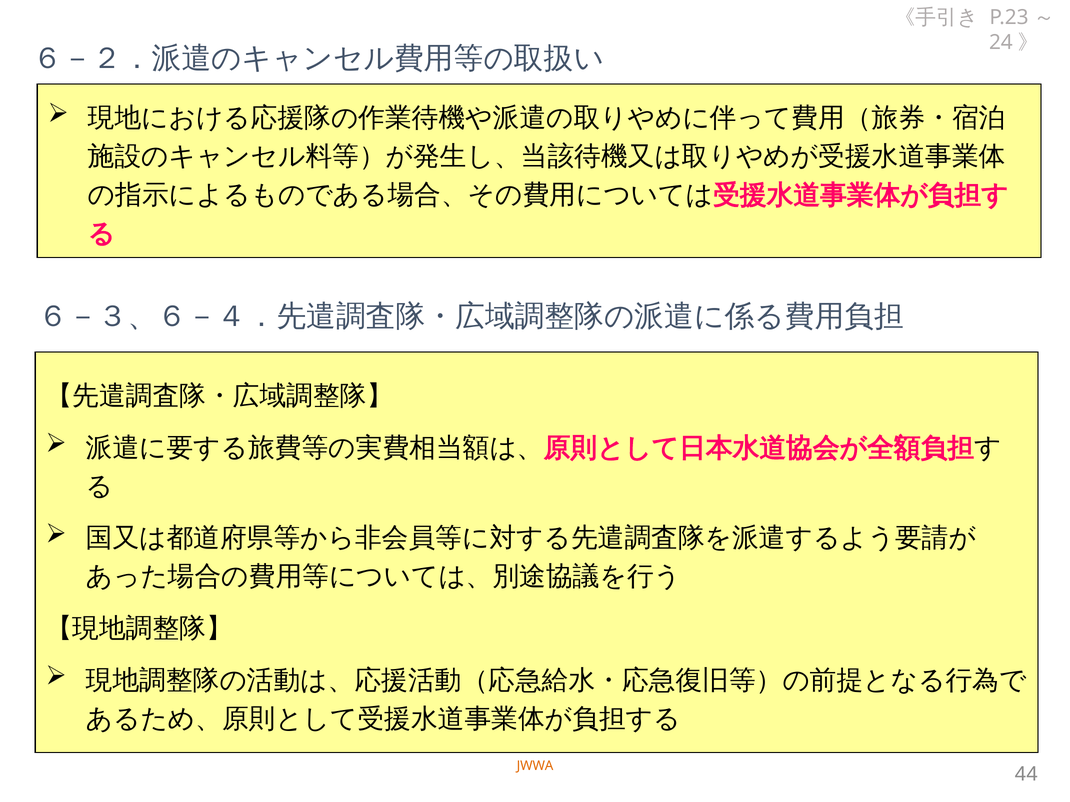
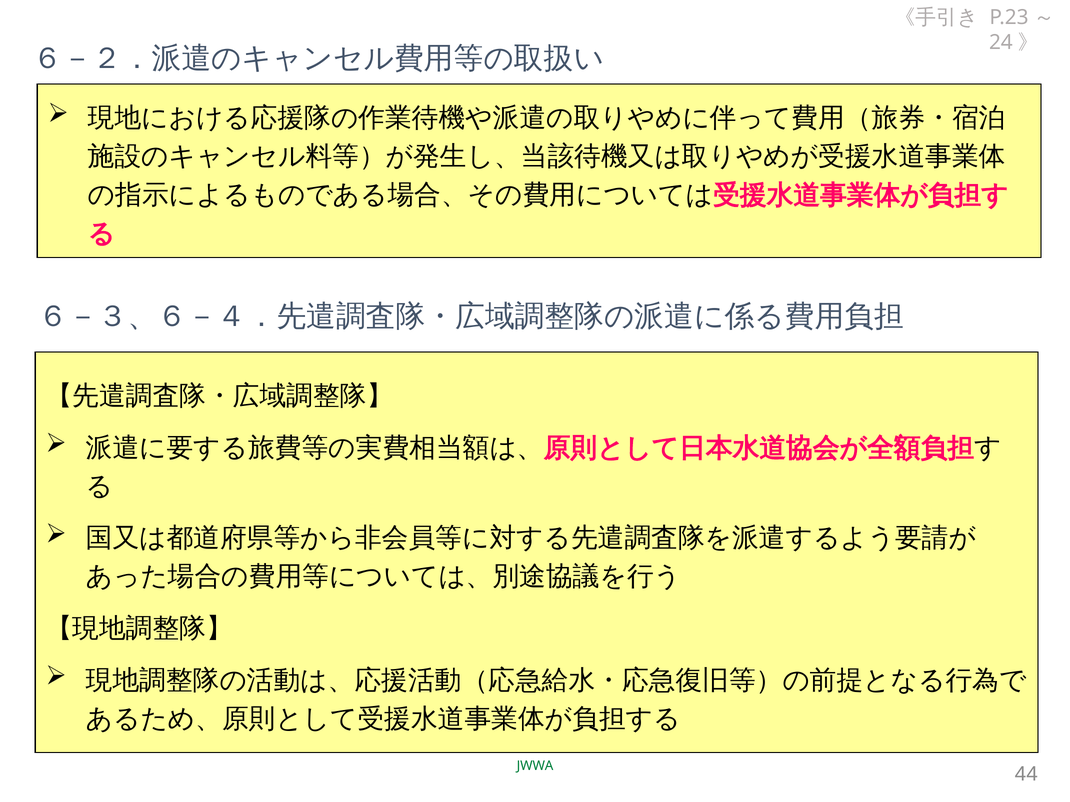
JWWA colour: orange -> green (535, 766)
